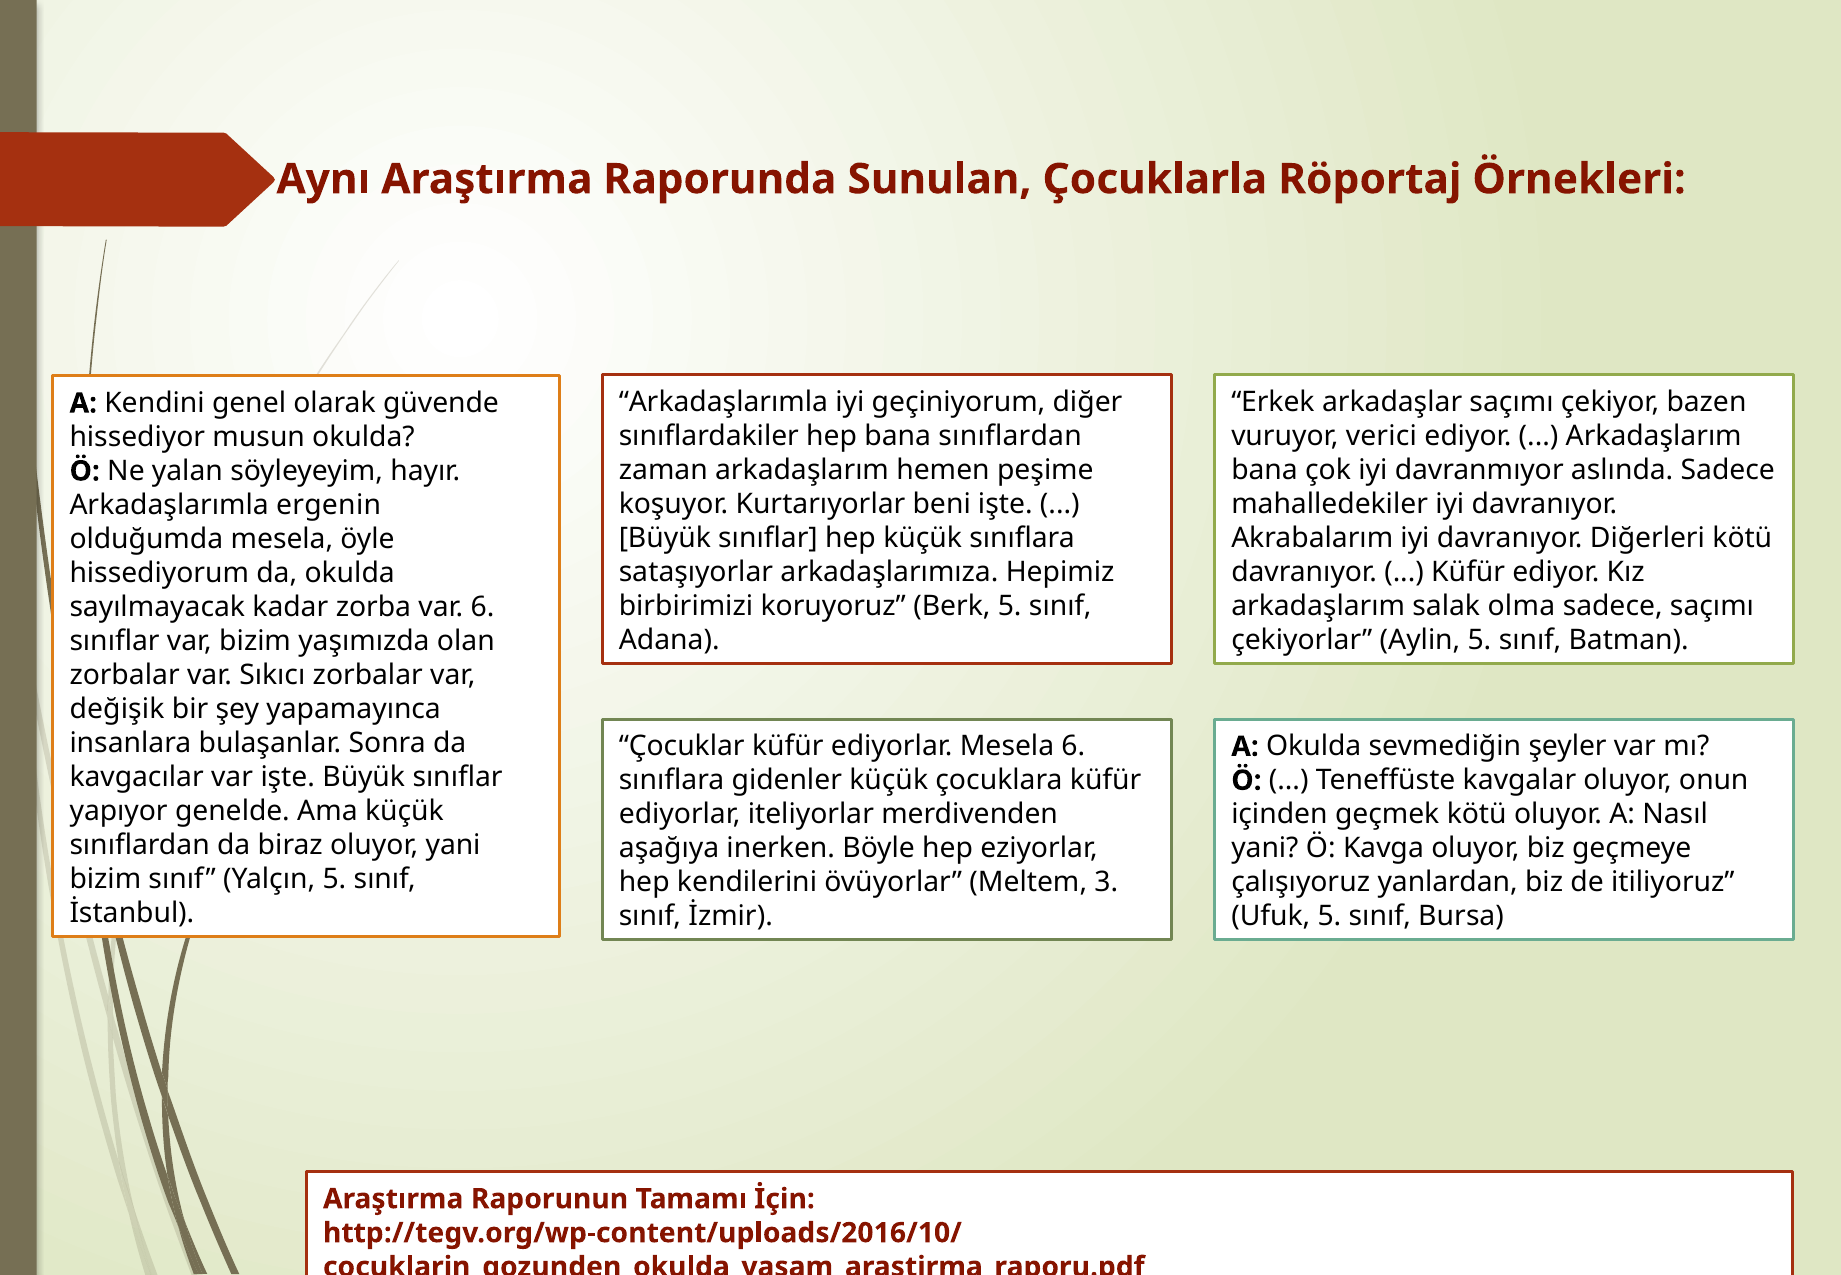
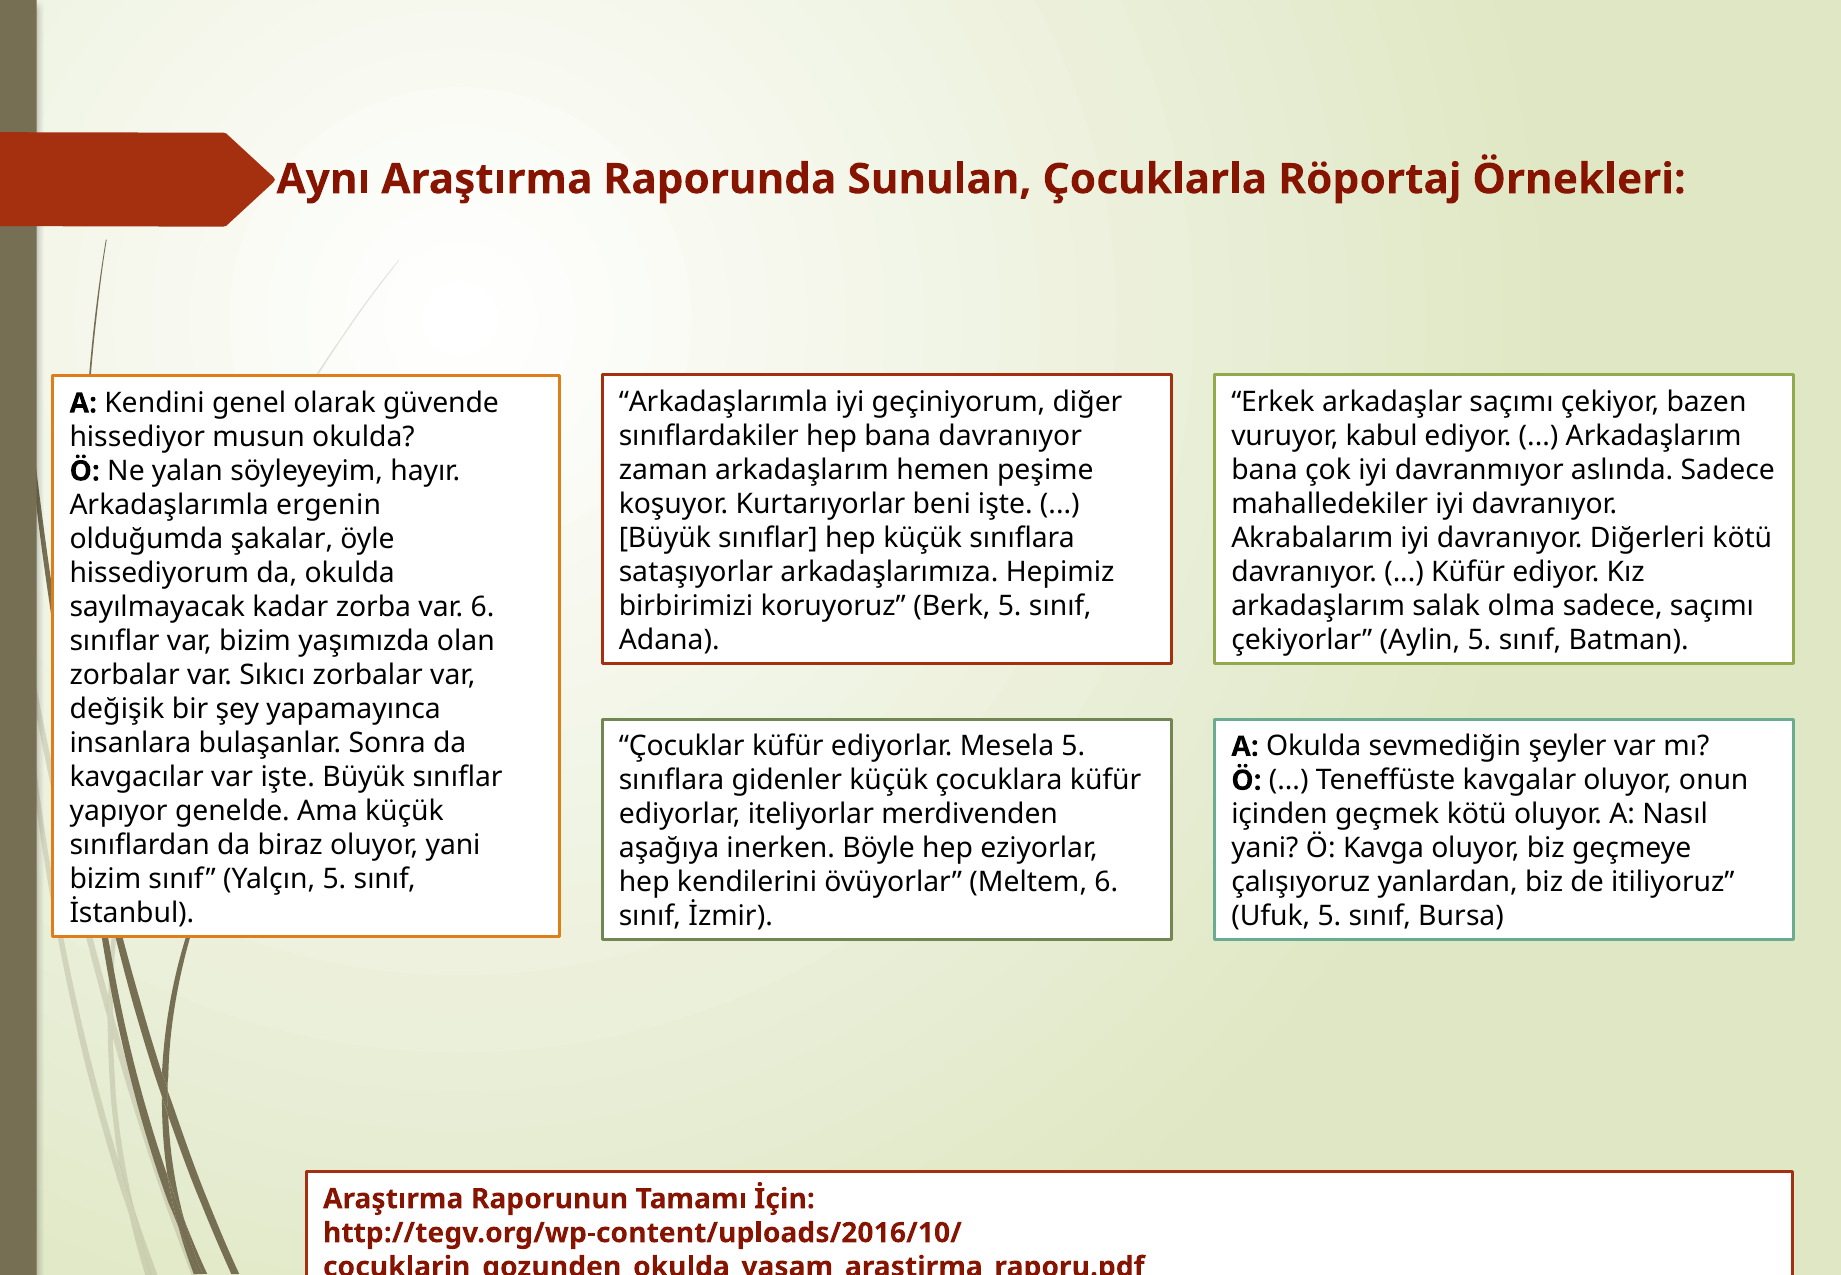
bana sınıflardan: sınıflardan -> davranıyor (1010, 436)
verici: verici -> kabul (1382, 436)
olduğumda mesela: mesela -> şakalar (282, 539)
Mesela 6: 6 -> 5 (1073, 746)
Meltem 3: 3 -> 6 (1106, 882)
